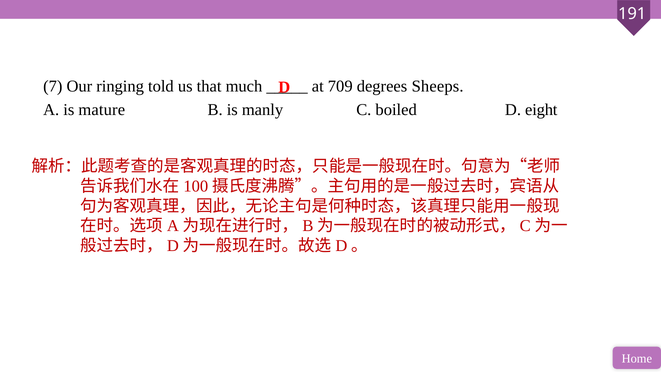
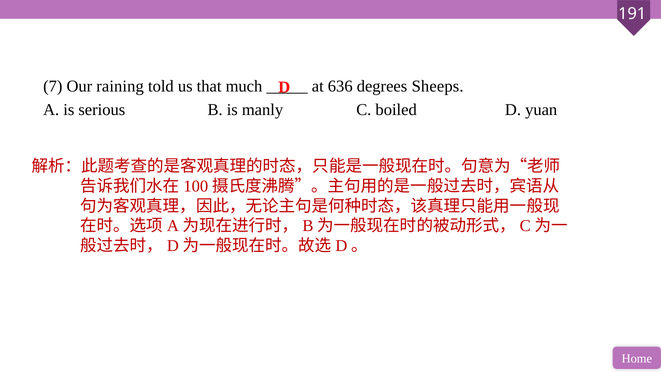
ringing: ringing -> raining (120, 86)
709: 709 -> 636 (340, 86)
mature: mature -> serious (102, 110)
eight: eight -> yuan (541, 110)
